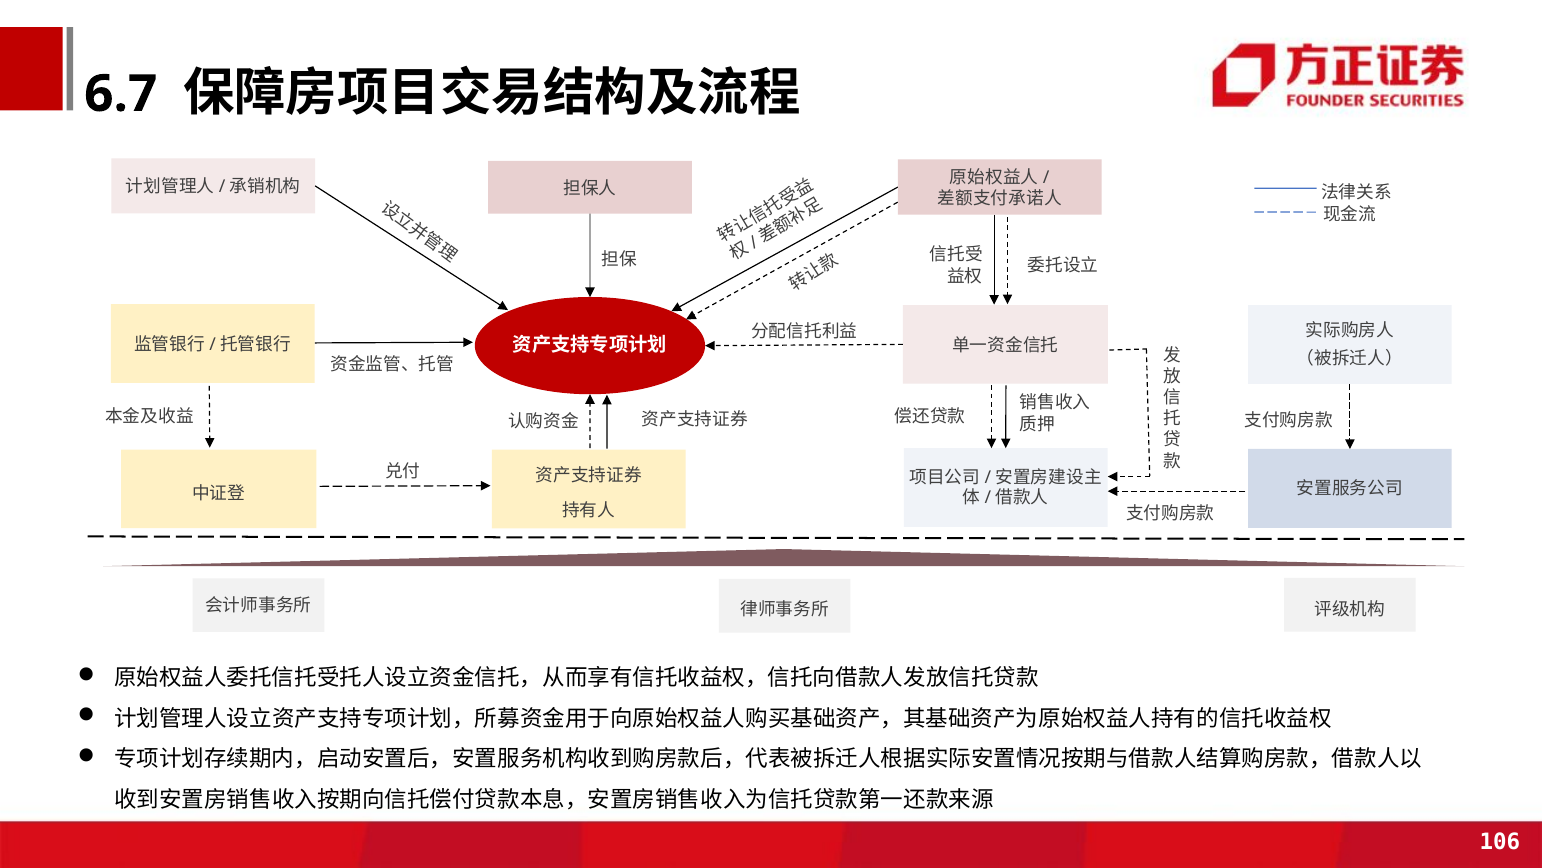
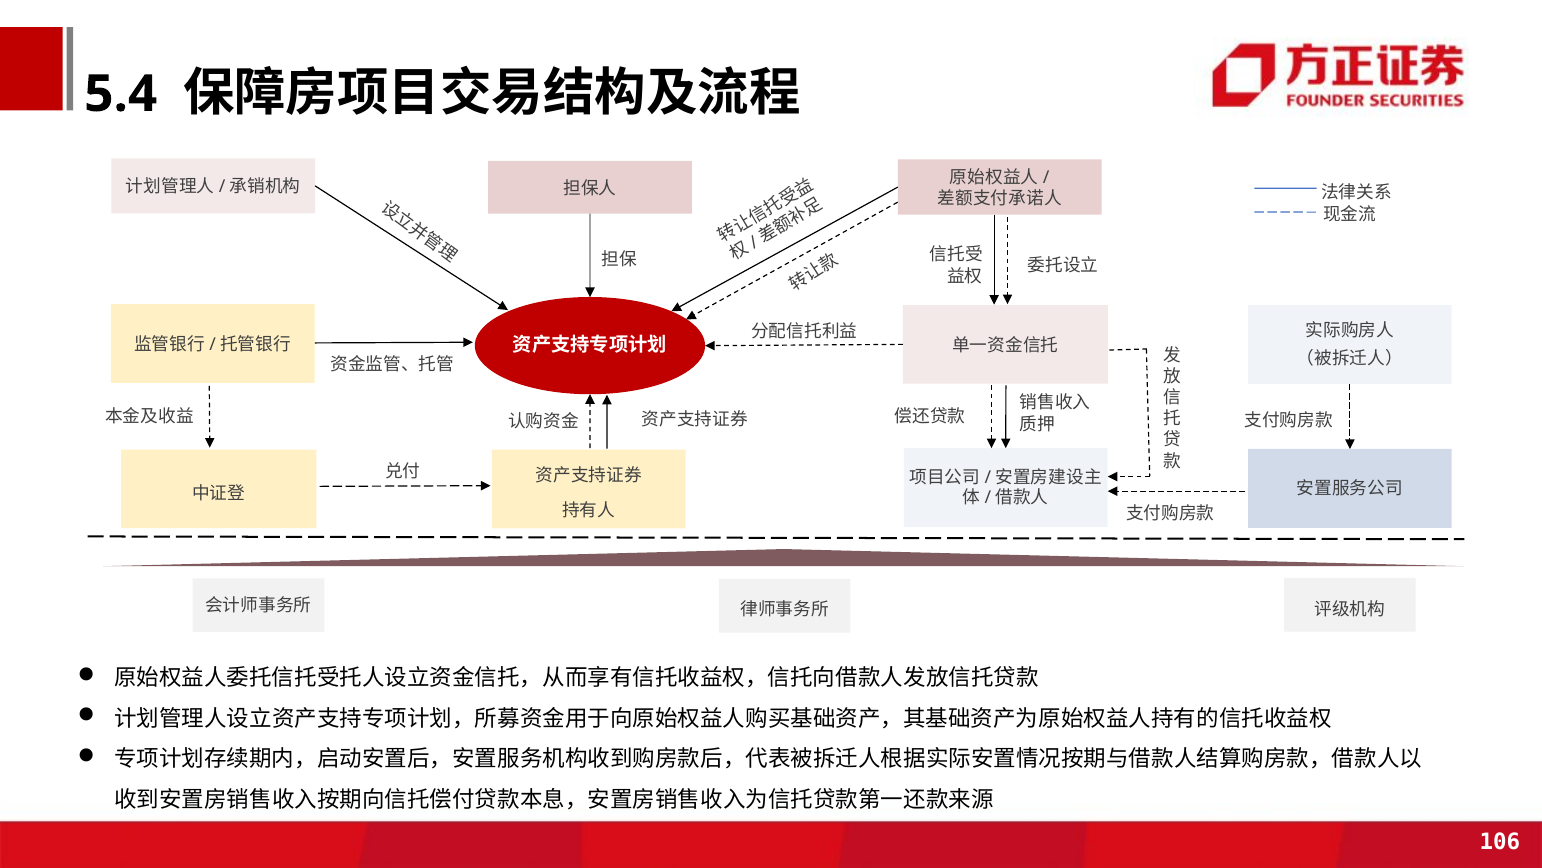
6.7: 6.7 -> 5.4 (121, 94)
